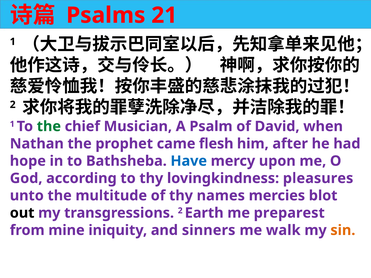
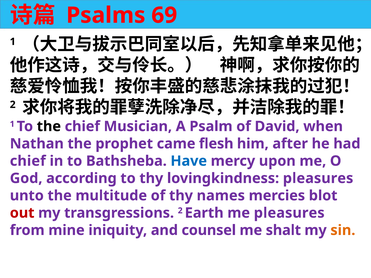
21: 21 -> 69 (164, 15)
the colour: green -> black (49, 126)
hope: hope -> chief (28, 161)
out colour: black -> red (22, 213)
me preparest: preparest -> pleasures (289, 213)
sinners: sinners -> counsel (209, 230)
walk: walk -> shalt (283, 230)
